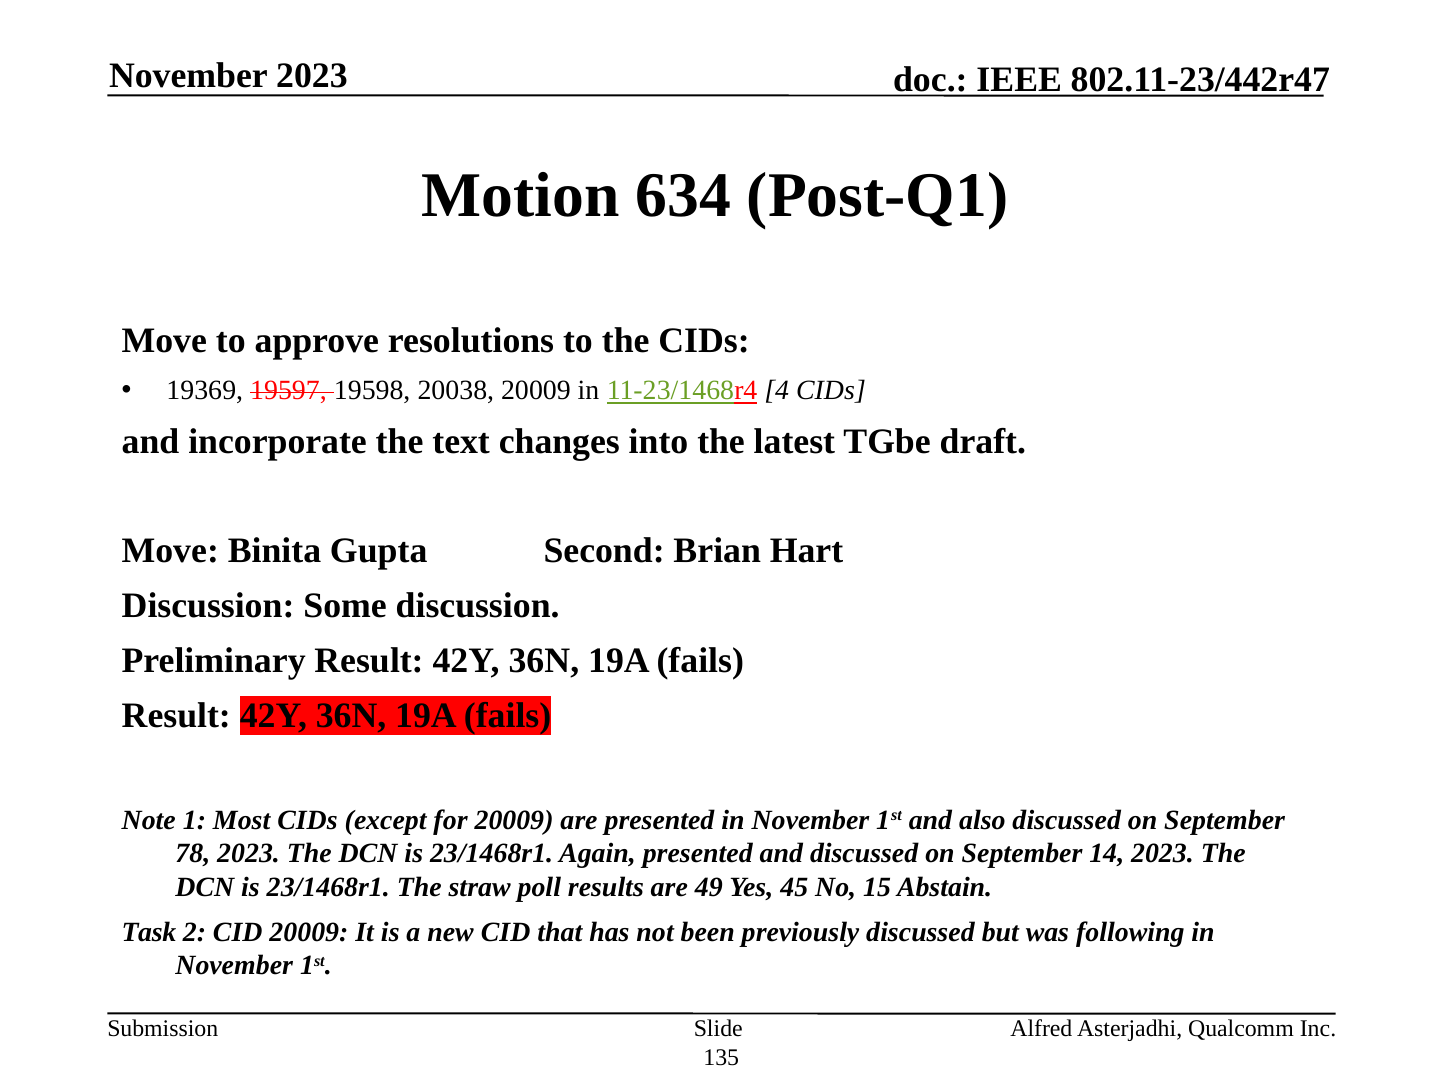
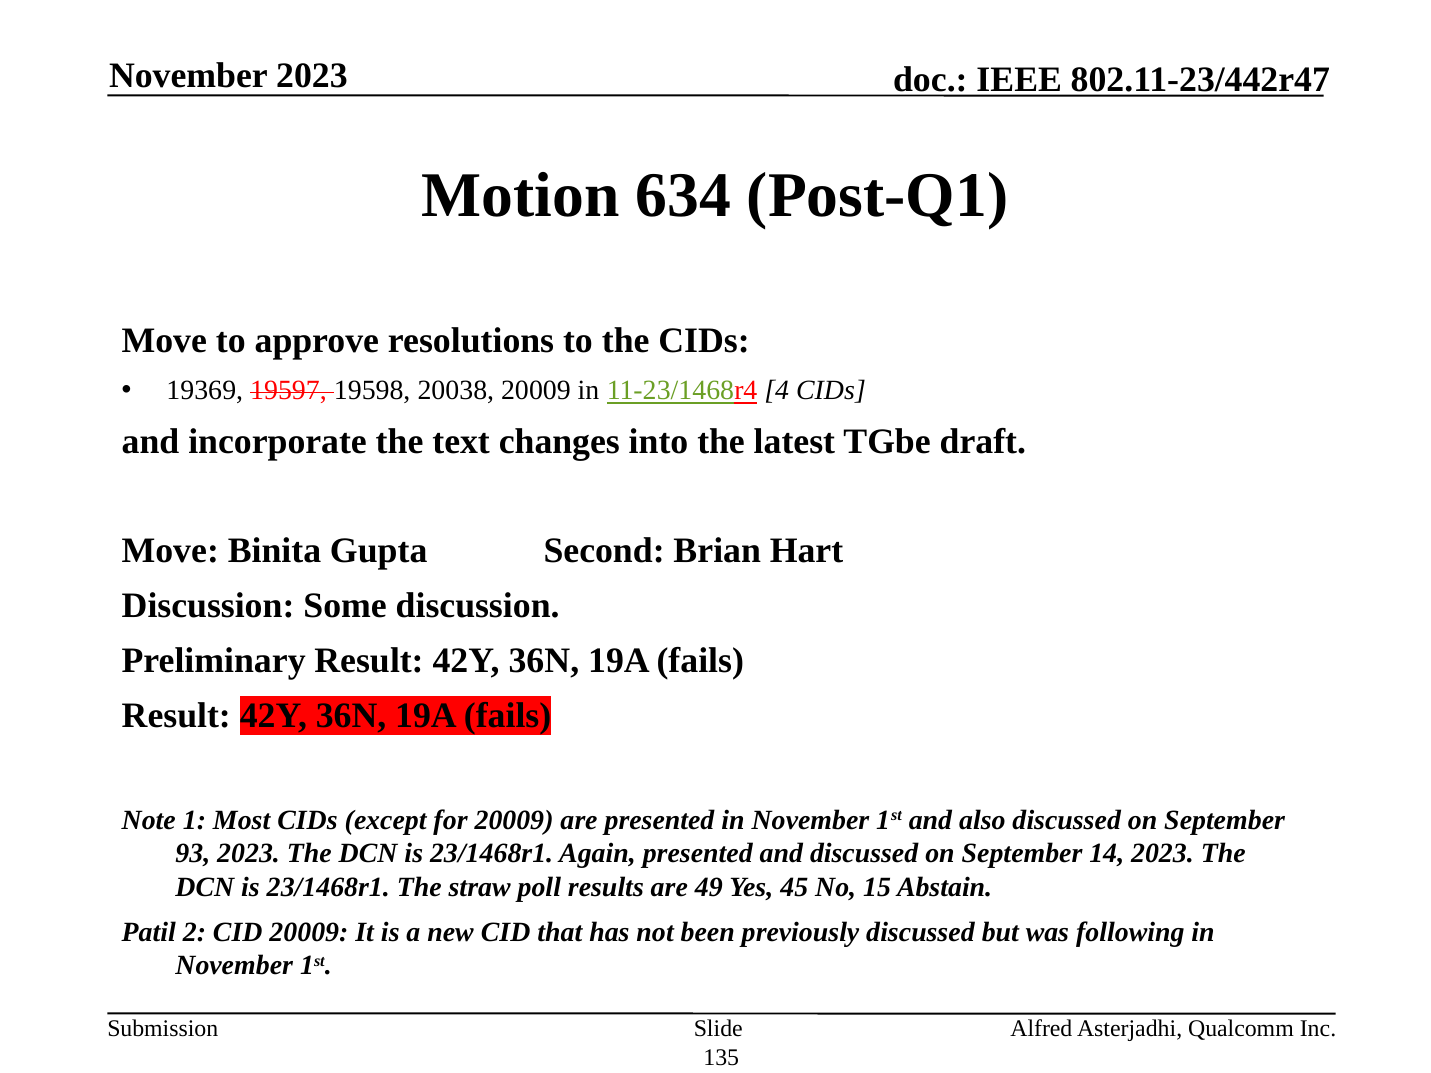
78: 78 -> 93 (193, 854)
Task: Task -> Patil (149, 932)
